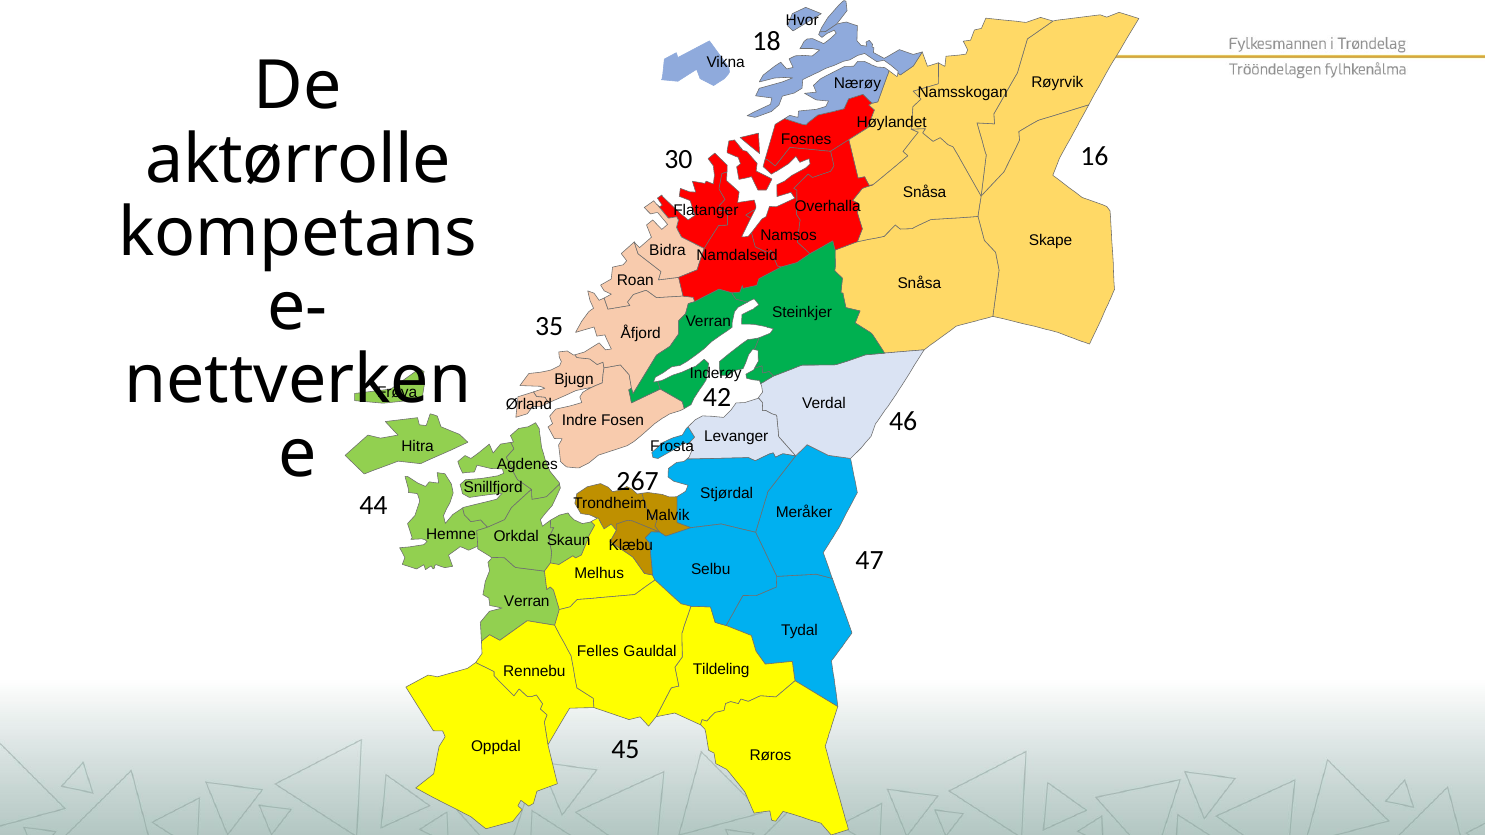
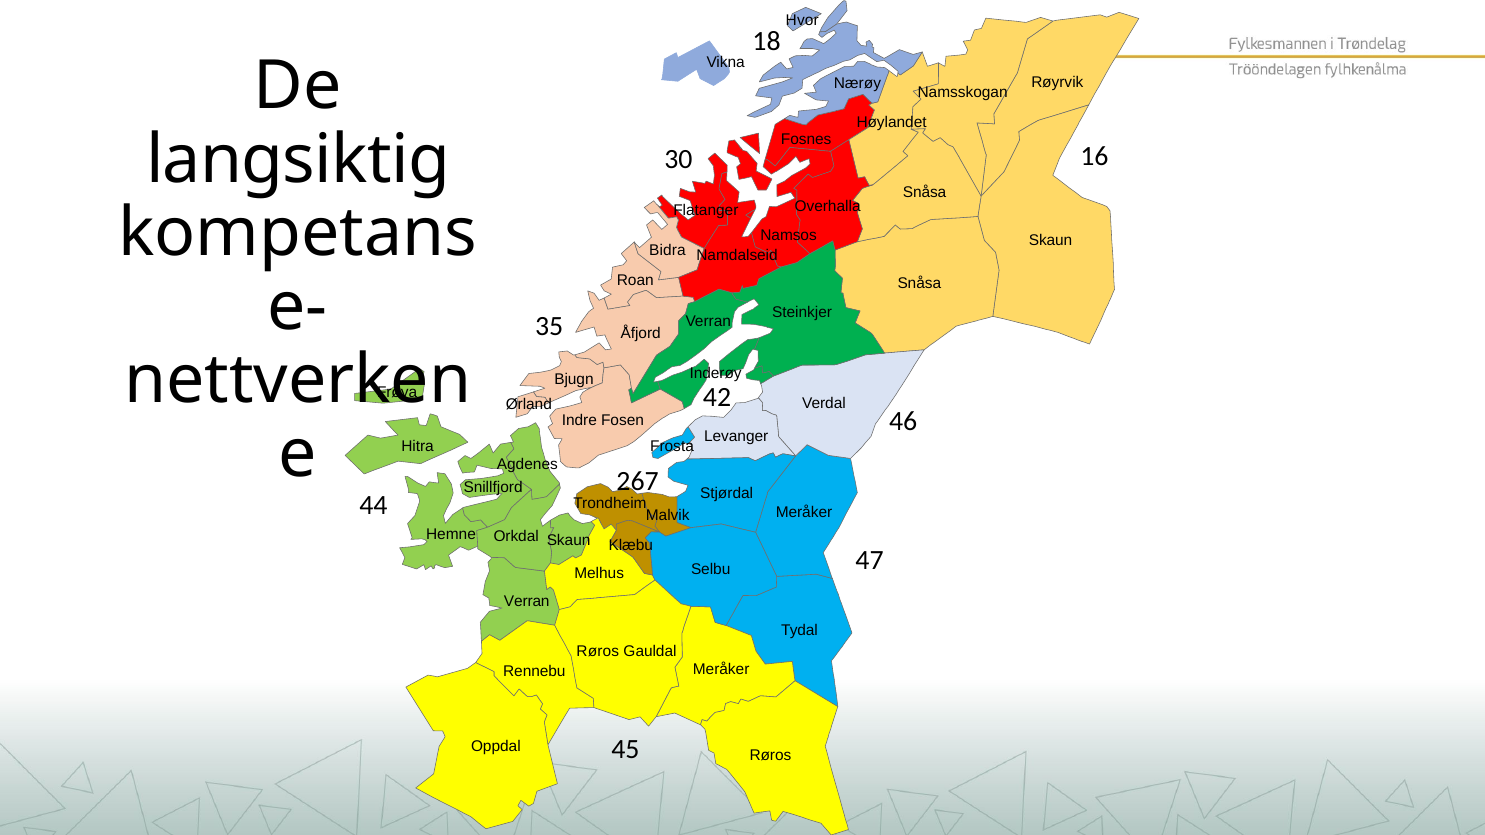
aktørrolle: aktørrolle -> langsiktig (298, 160)
Skape: Skape -> Skaun (1050, 240)
Felles: Felles -> Røros (598, 652)
Tildeling: Tildeling -> Meråker (721, 670)
